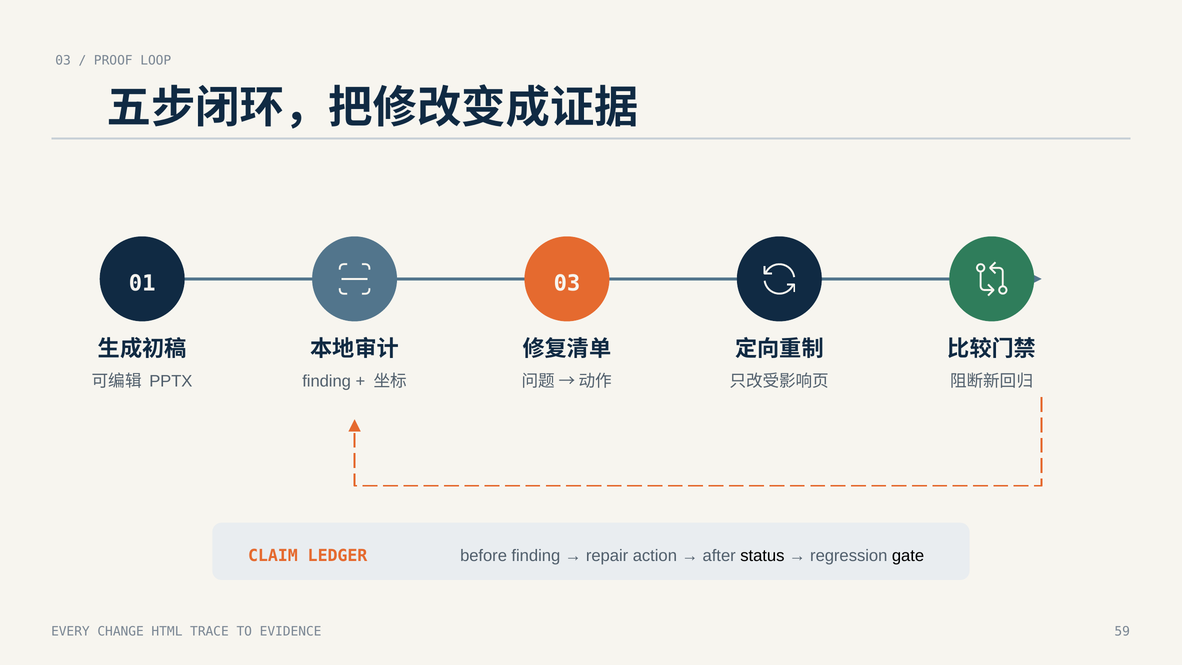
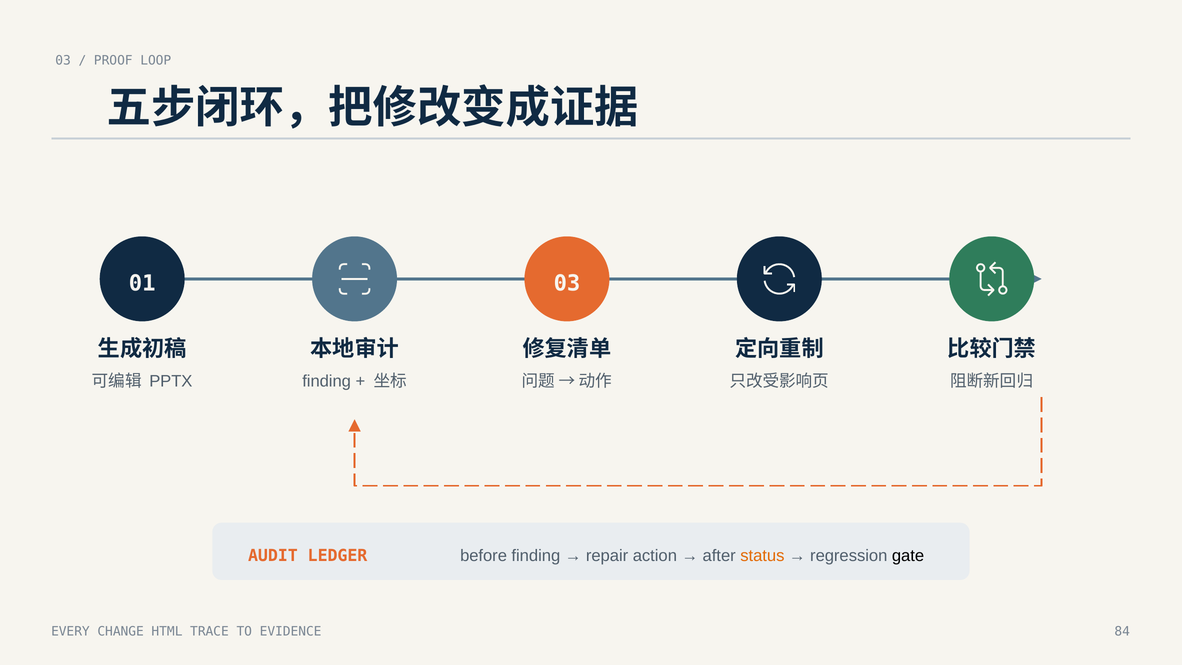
CLAIM: CLAIM -> AUDIT (273, 556)
status colour: black -> orange (762, 556)
59: 59 -> 84 (1122, 631)
